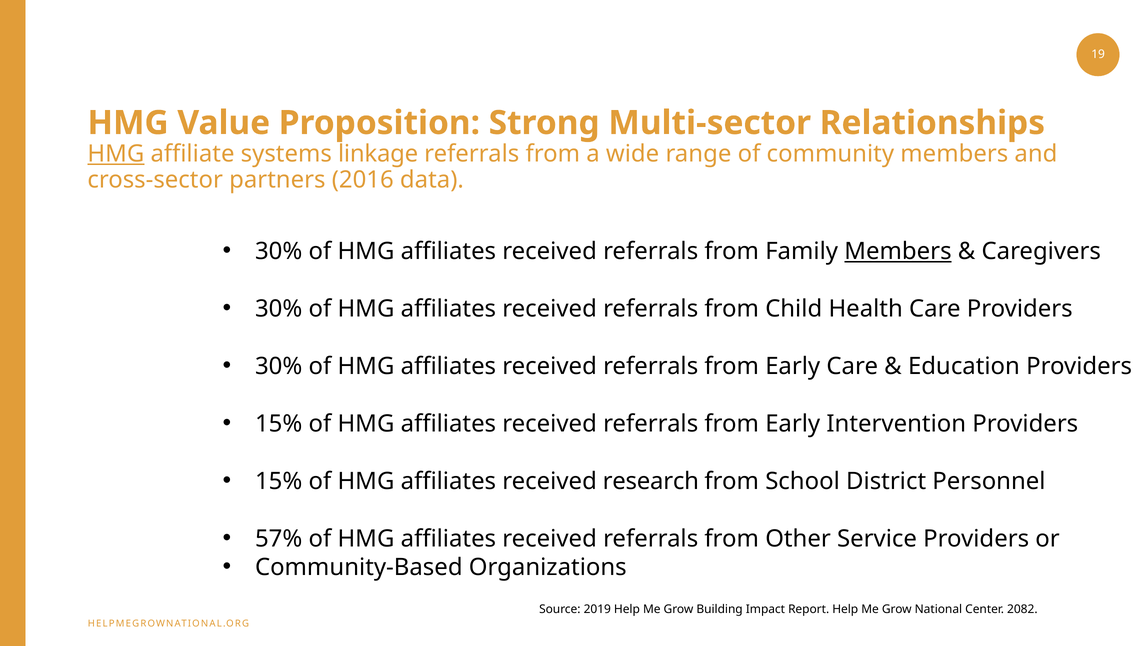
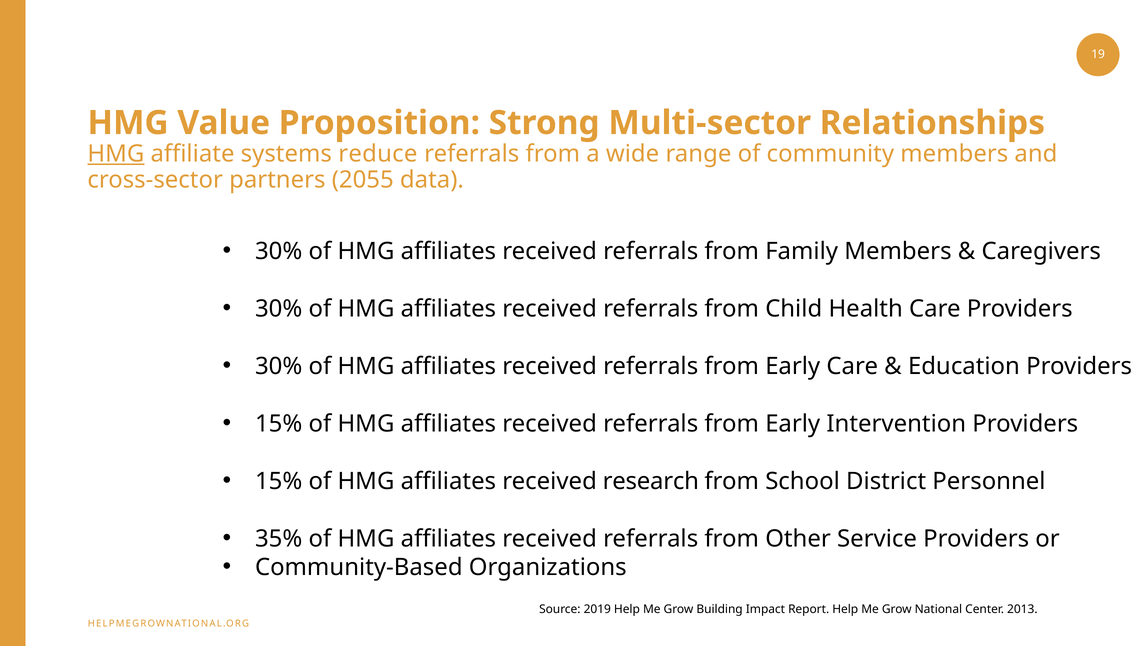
linkage: linkage -> reduce (378, 154)
2016: 2016 -> 2055 (363, 180)
Members underline: present -> none (898, 251)
57%: 57% -> 35% (279, 538)
2082: 2082 -> 2013 (1022, 609)
